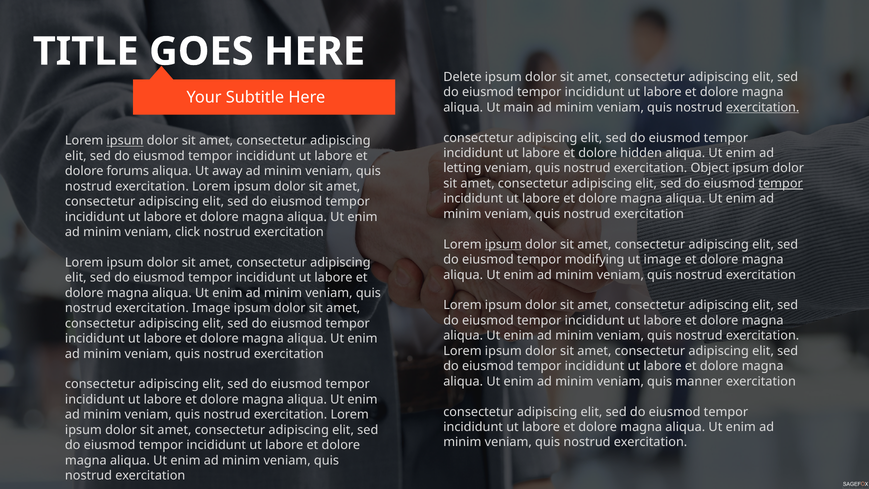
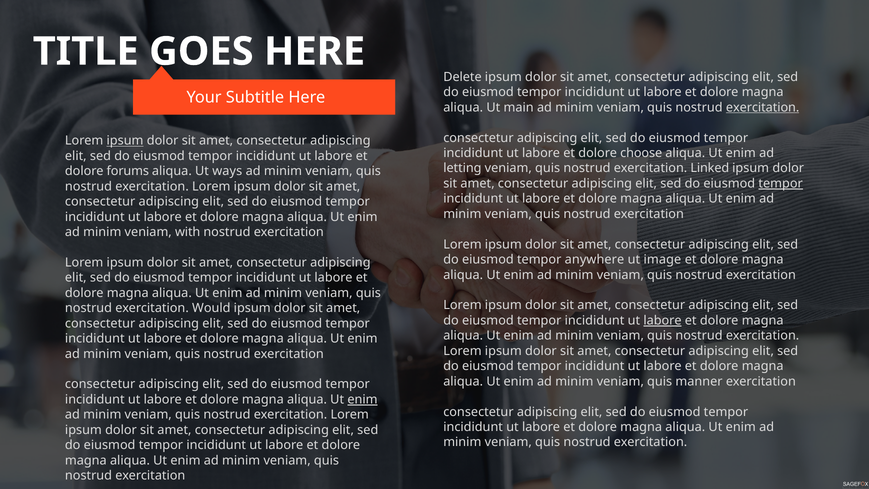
hidden: hidden -> choose (641, 153)
Object: Object -> Linked (710, 168)
away: away -> ways (227, 171)
click: click -> with (188, 232)
ipsum underline: present -> none (503, 244)
modifying: modifying -> anywhere (594, 260)
exercitation Image: Image -> Would (211, 308)
labore underline: none -> present (663, 320)
enim underline: none -> present (362, 399)
